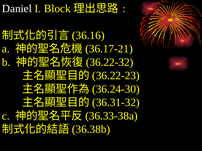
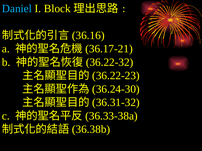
Daniel colour: white -> light blue (17, 9)
